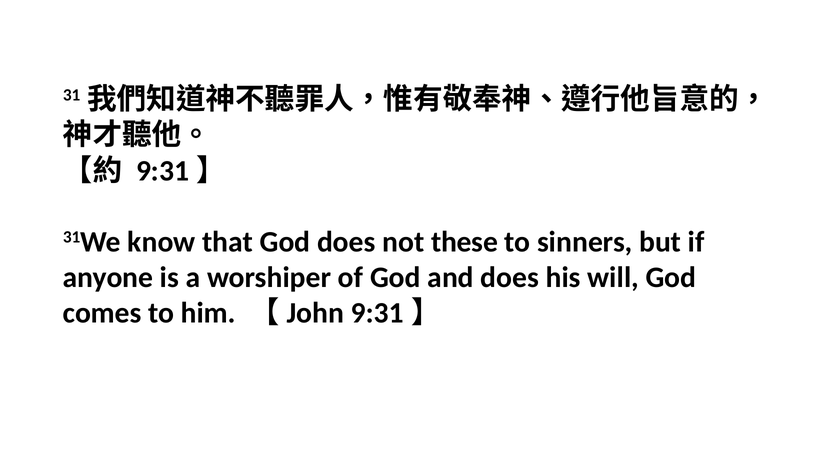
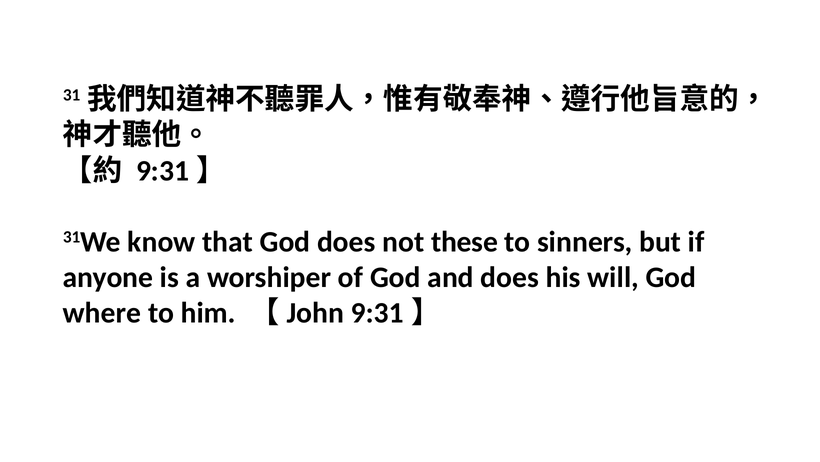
comes: comes -> where (102, 313)
